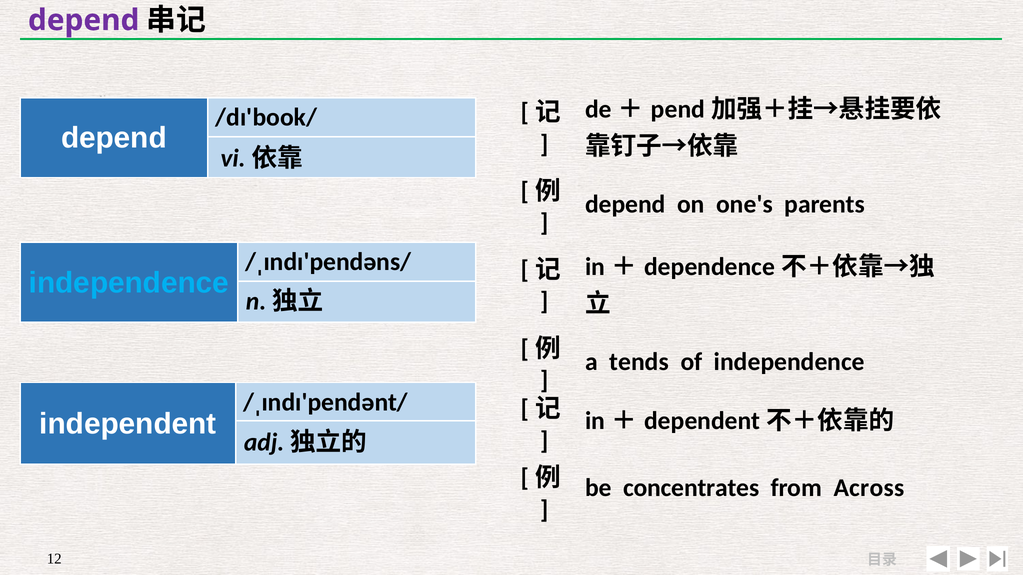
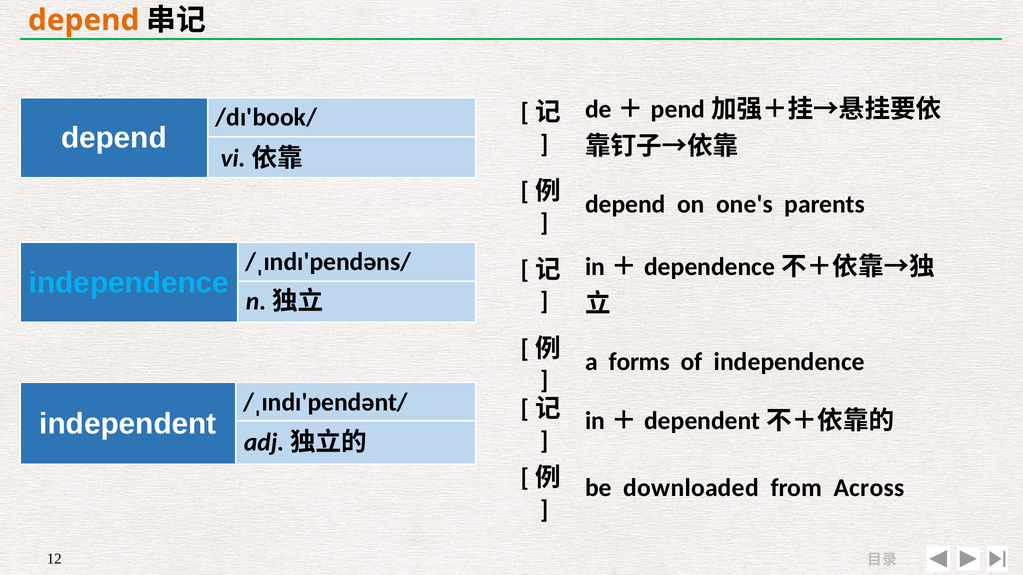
depend colour: purple -> orange (84, 20)
tends: tends -> forms (639, 362)
concentrates: concentrates -> downloaded (691, 488)
